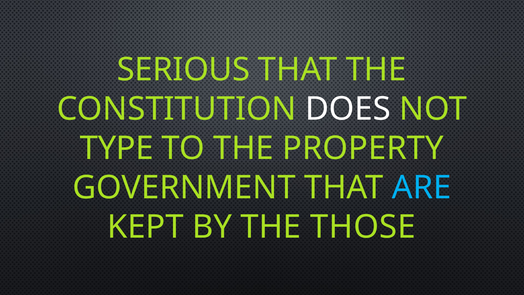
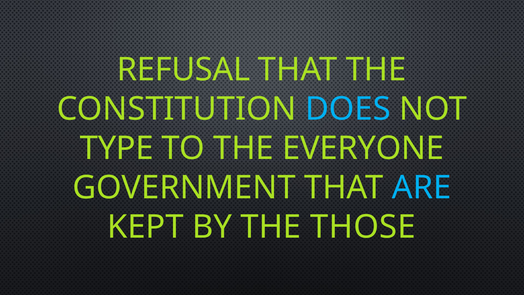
SERIOUS: SERIOUS -> REFUSAL (184, 70)
DOES colour: white -> light blue (348, 109)
PROPERTY: PROPERTY -> EVERYONE (363, 148)
